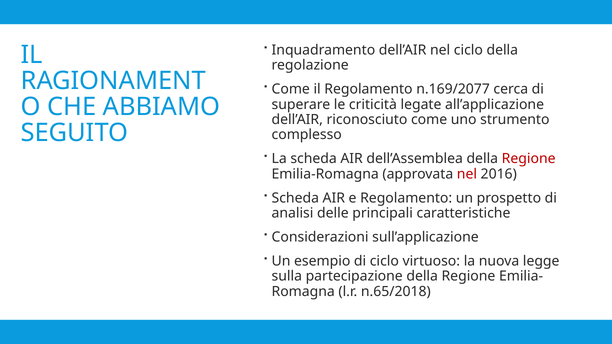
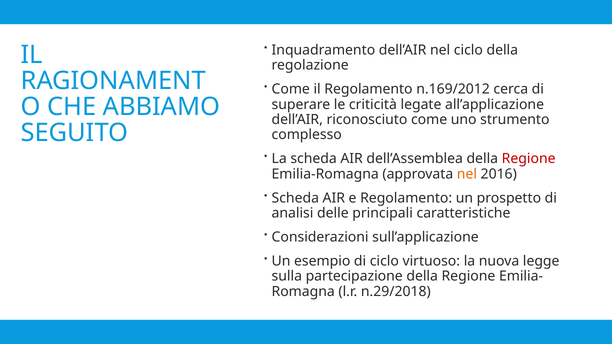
n.169/2077: n.169/2077 -> n.169/2012 (453, 89)
nel colour: red -> orange (467, 174)
n.65/2018: n.65/2018 -> n.29/2018 (396, 292)
